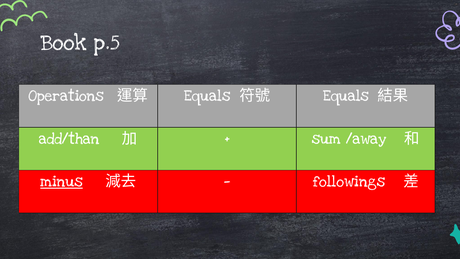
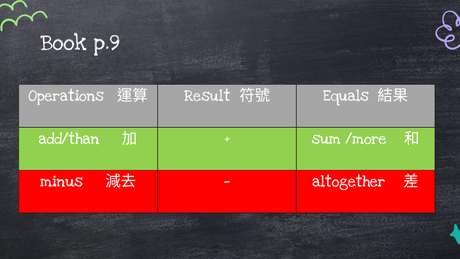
p.5: p.5 -> p.9 (107, 42)
Equals: Equals -> Result (207, 96)
/away: /away -> /more (366, 139)
minus underline: present -> none (61, 181)
followings: followings -> altogether (349, 181)
